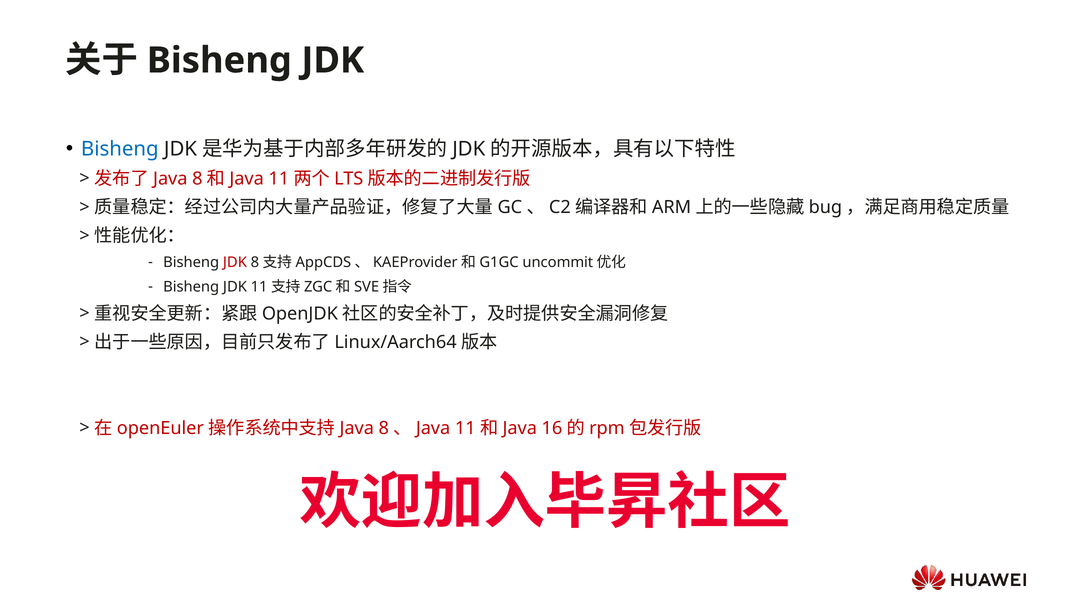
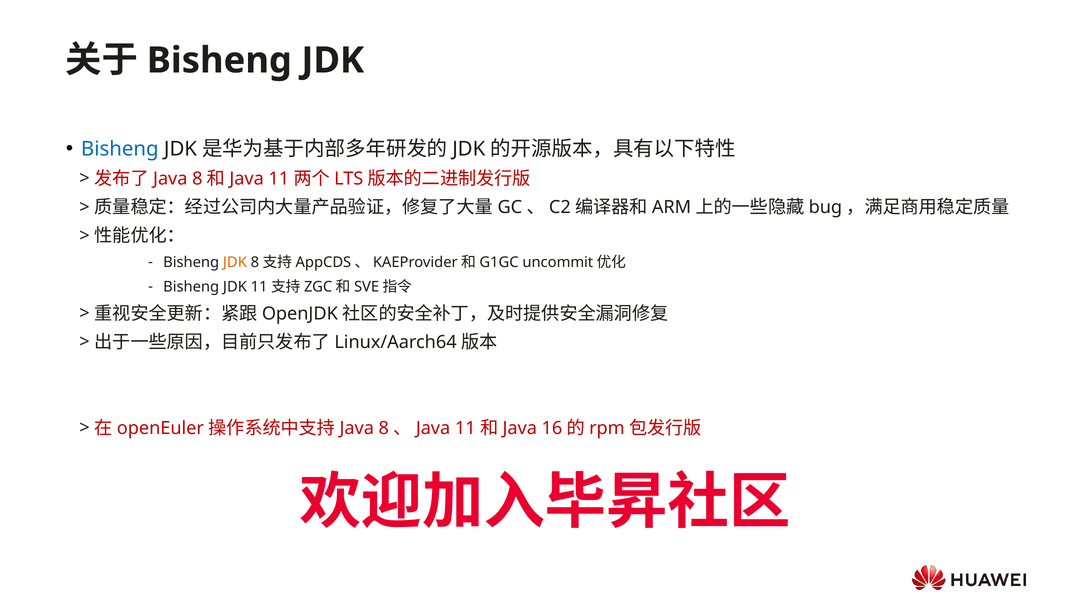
JDK colour: red -> orange (235, 262)
